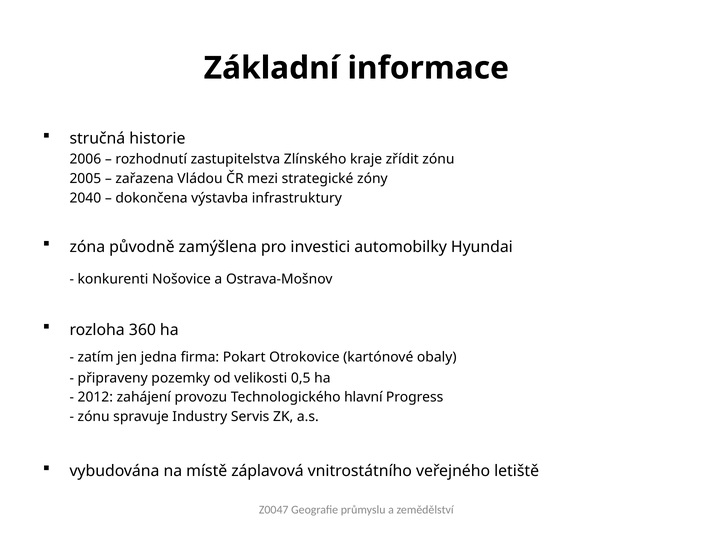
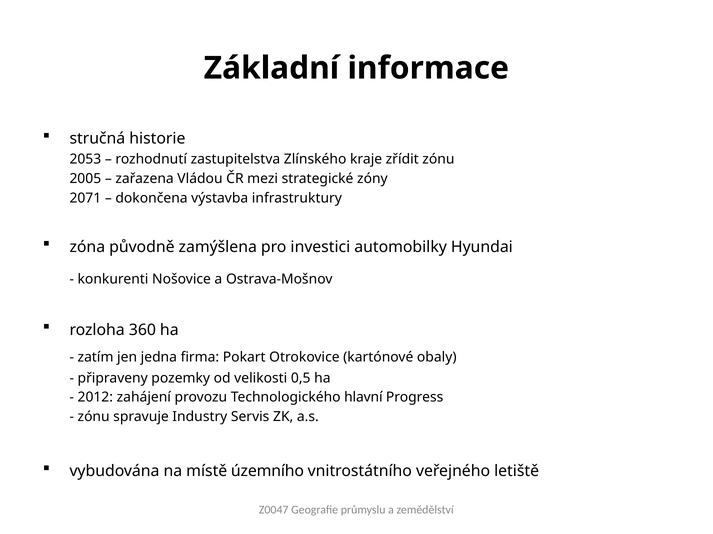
2006: 2006 -> 2053 (85, 159)
2040: 2040 -> 2071 (85, 198)
záplavová: záplavová -> územního (268, 472)
